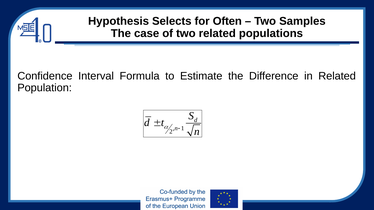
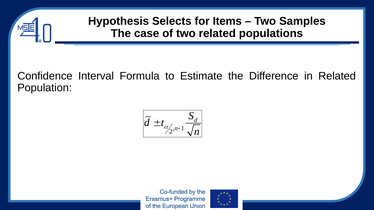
Often: Often -> Items (227, 21)
